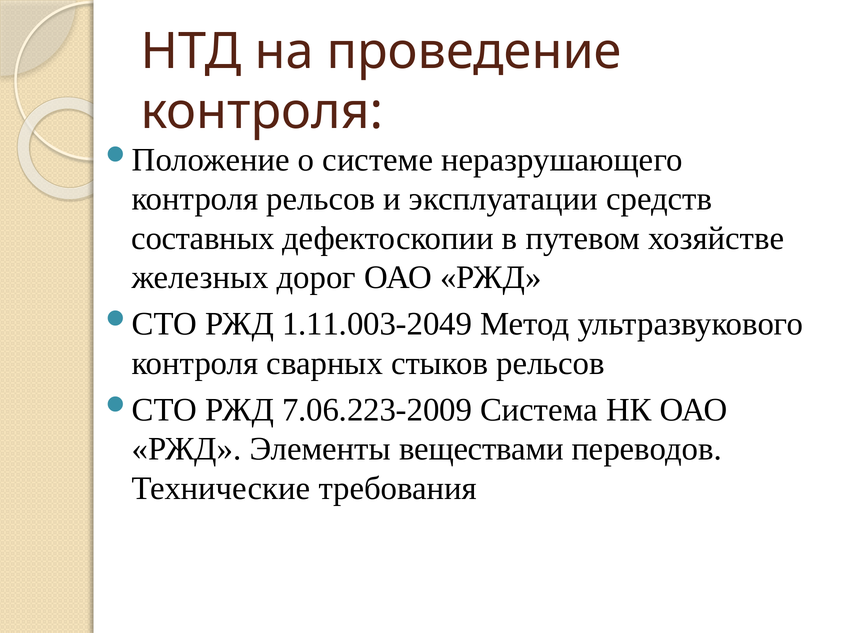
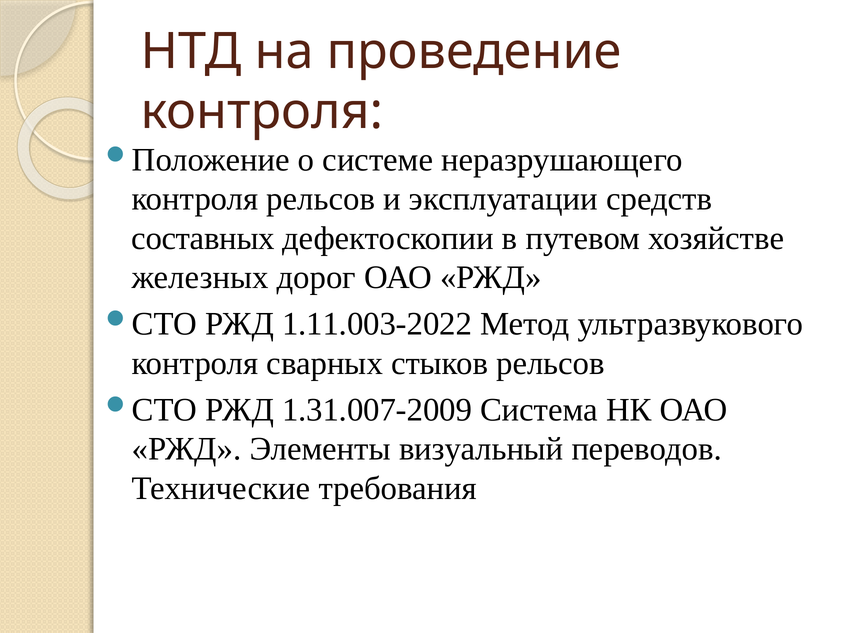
1.11.003-2049: 1.11.003-2049 -> 1.11.003-2022 (377, 324)
7.06.223-2009: 7.06.223-2009 -> 1.31.007-2009 (377, 410)
веществами: веществами -> визуальный (481, 449)
